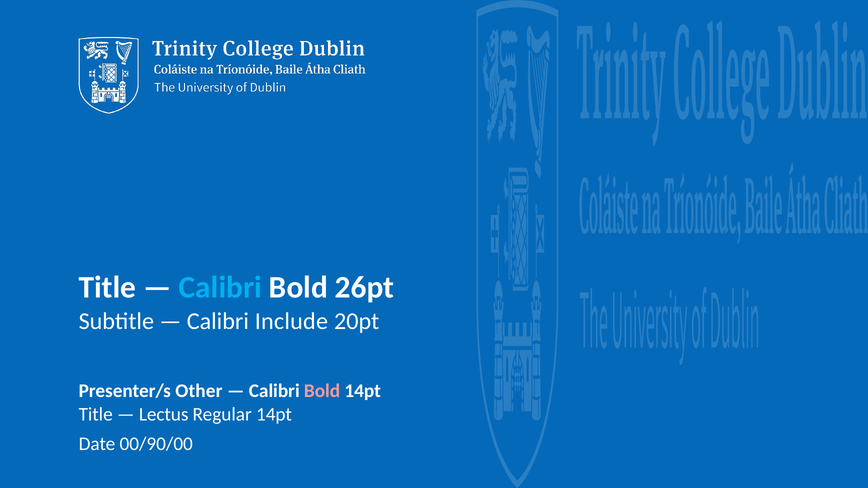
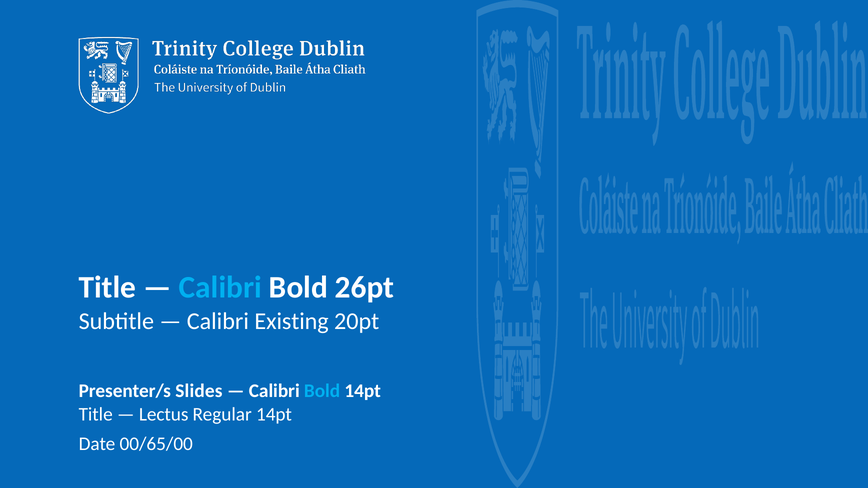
Include: Include -> Existing (292, 322)
Other: Other -> Slides (199, 391)
Bold colour: pink -> light blue (322, 391)
00/90/00: 00/90/00 -> 00/65/00 (156, 444)
